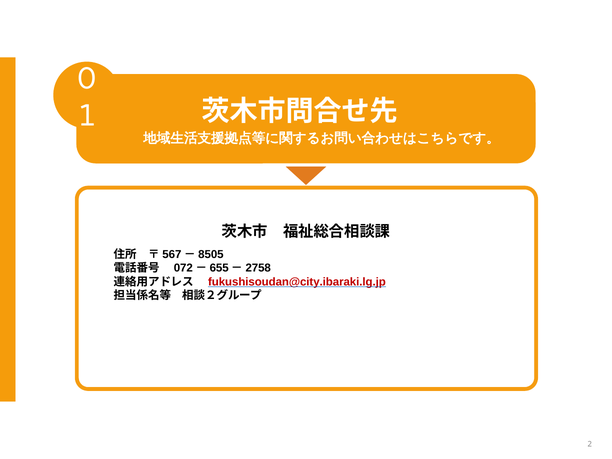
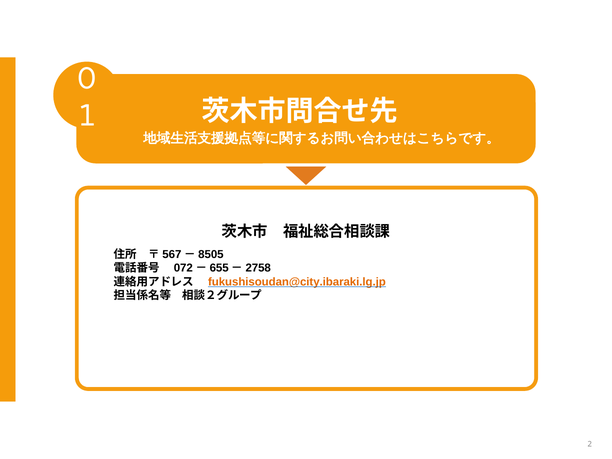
fukushisoudan@city.ibaraki.lg.jp colour: red -> orange (297, 282)
